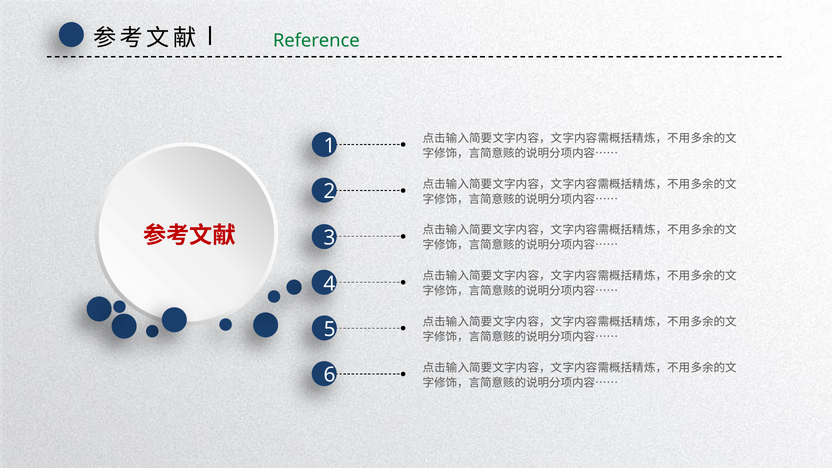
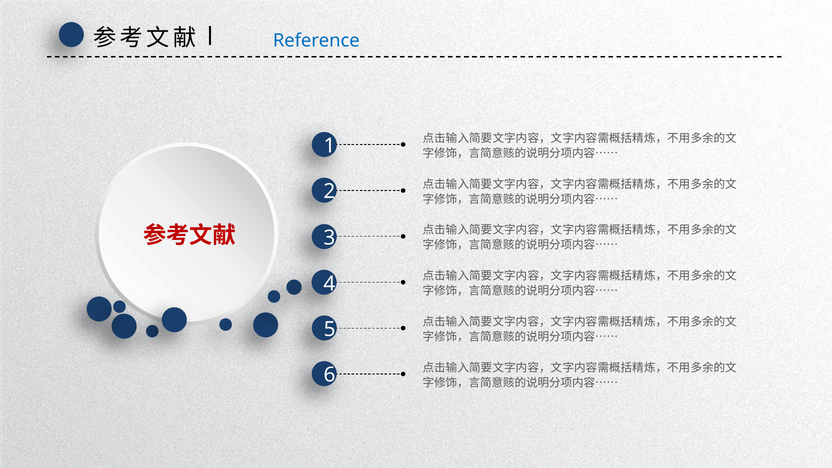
Reference colour: green -> blue (316, 41)
